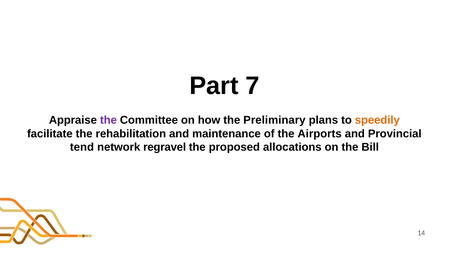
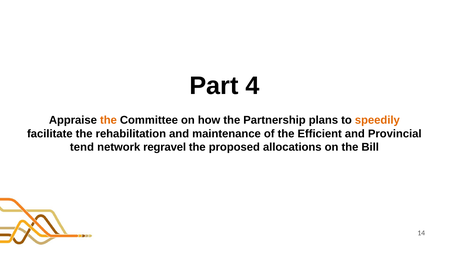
7: 7 -> 4 (253, 86)
the colour: purple -> orange (108, 120)
Preliminary: Preliminary -> Partnership (274, 120)
Airports: Airports -> Efficient (320, 134)
